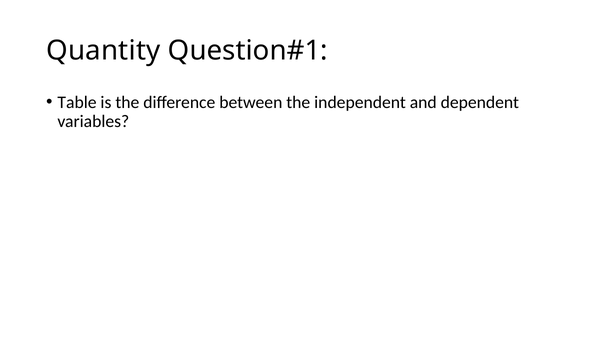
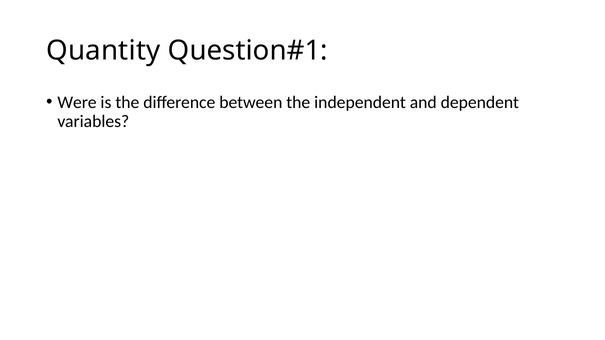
Table: Table -> Were (77, 102)
